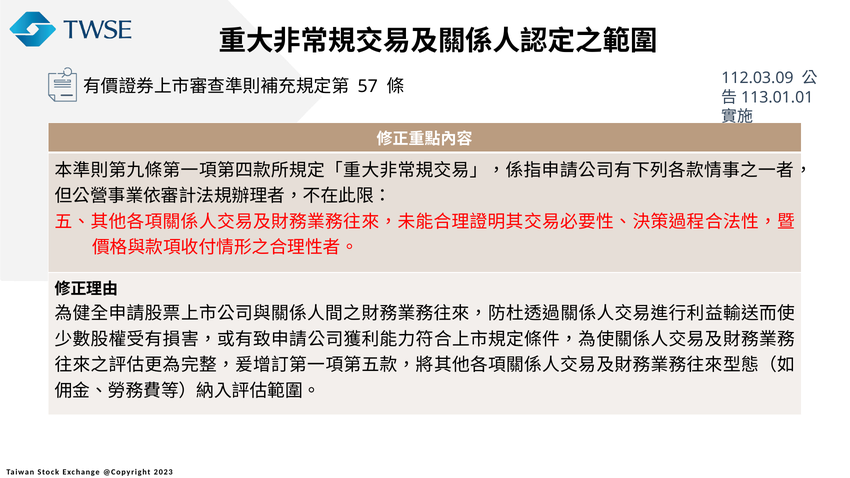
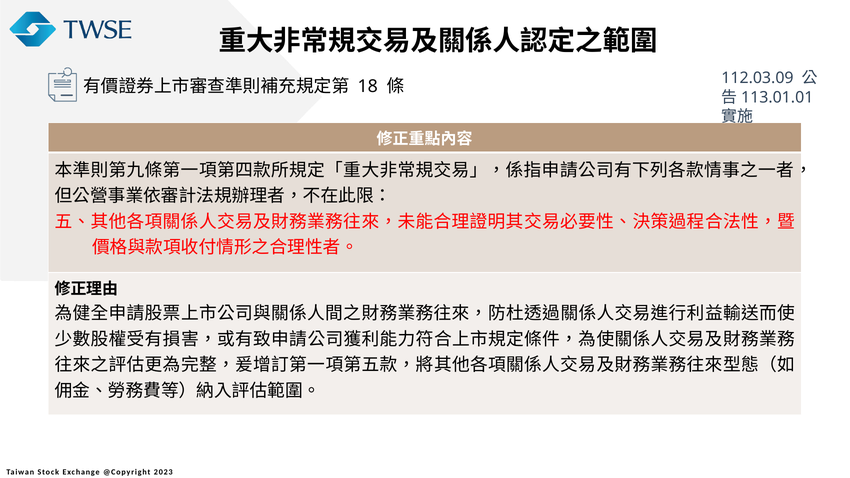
57: 57 -> 18 (368, 86)
